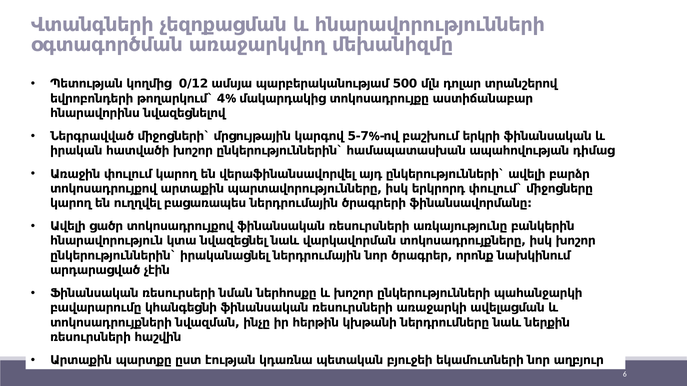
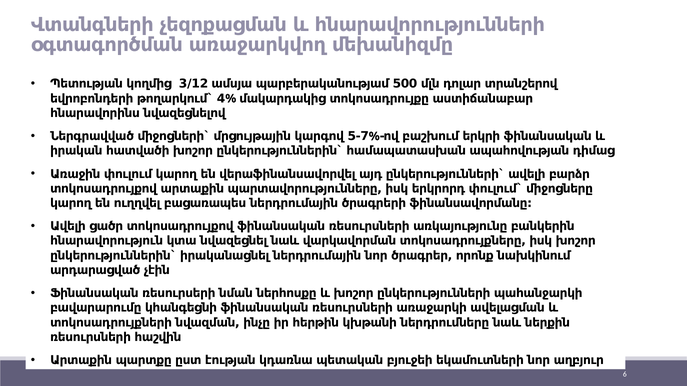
0/12: 0/12 -> 3/12 (194, 84)
